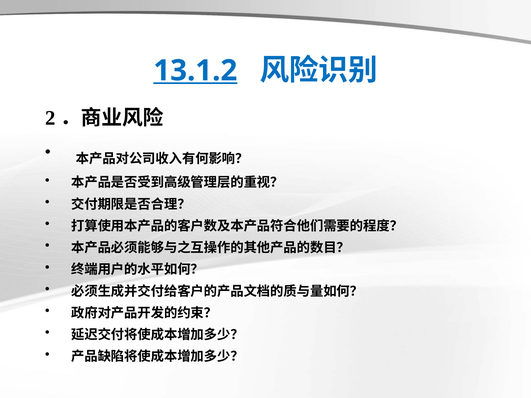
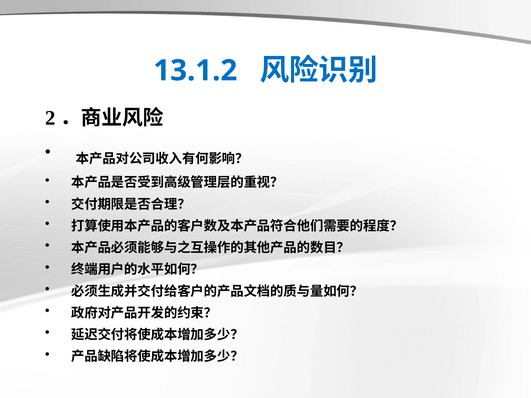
13.1.2 underline: present -> none (195, 71)
